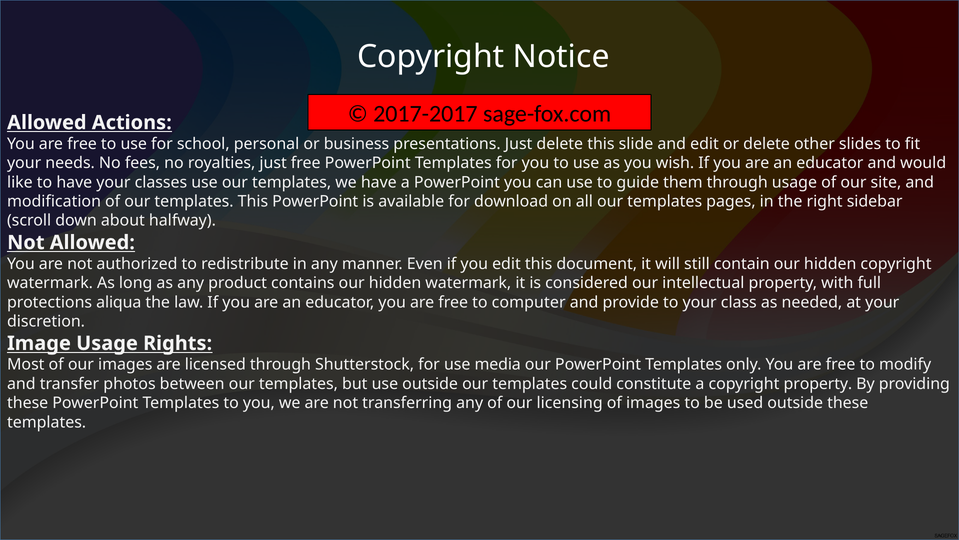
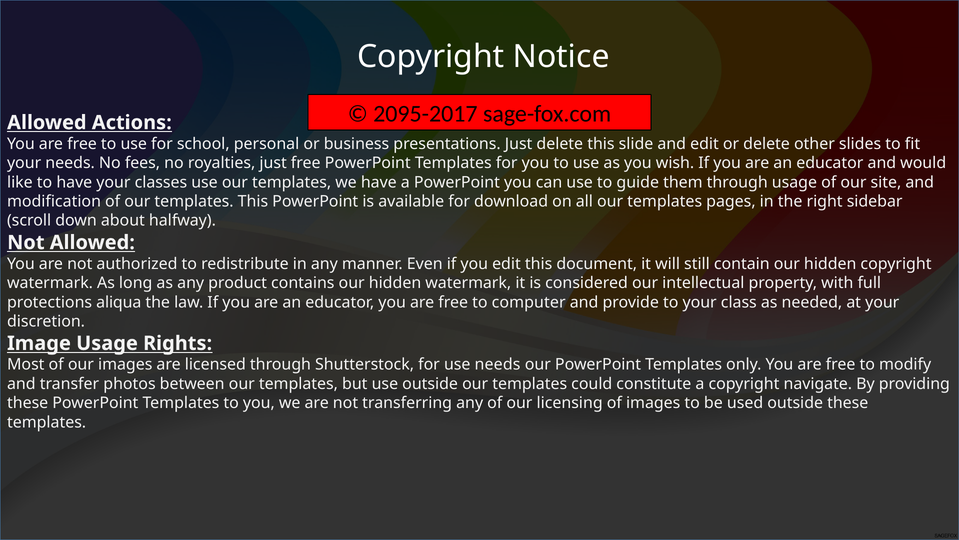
2017-2017: 2017-2017 -> 2095-2017 (425, 114)
use media: media -> needs (498, 364)
copyright property: property -> navigate (818, 383)
